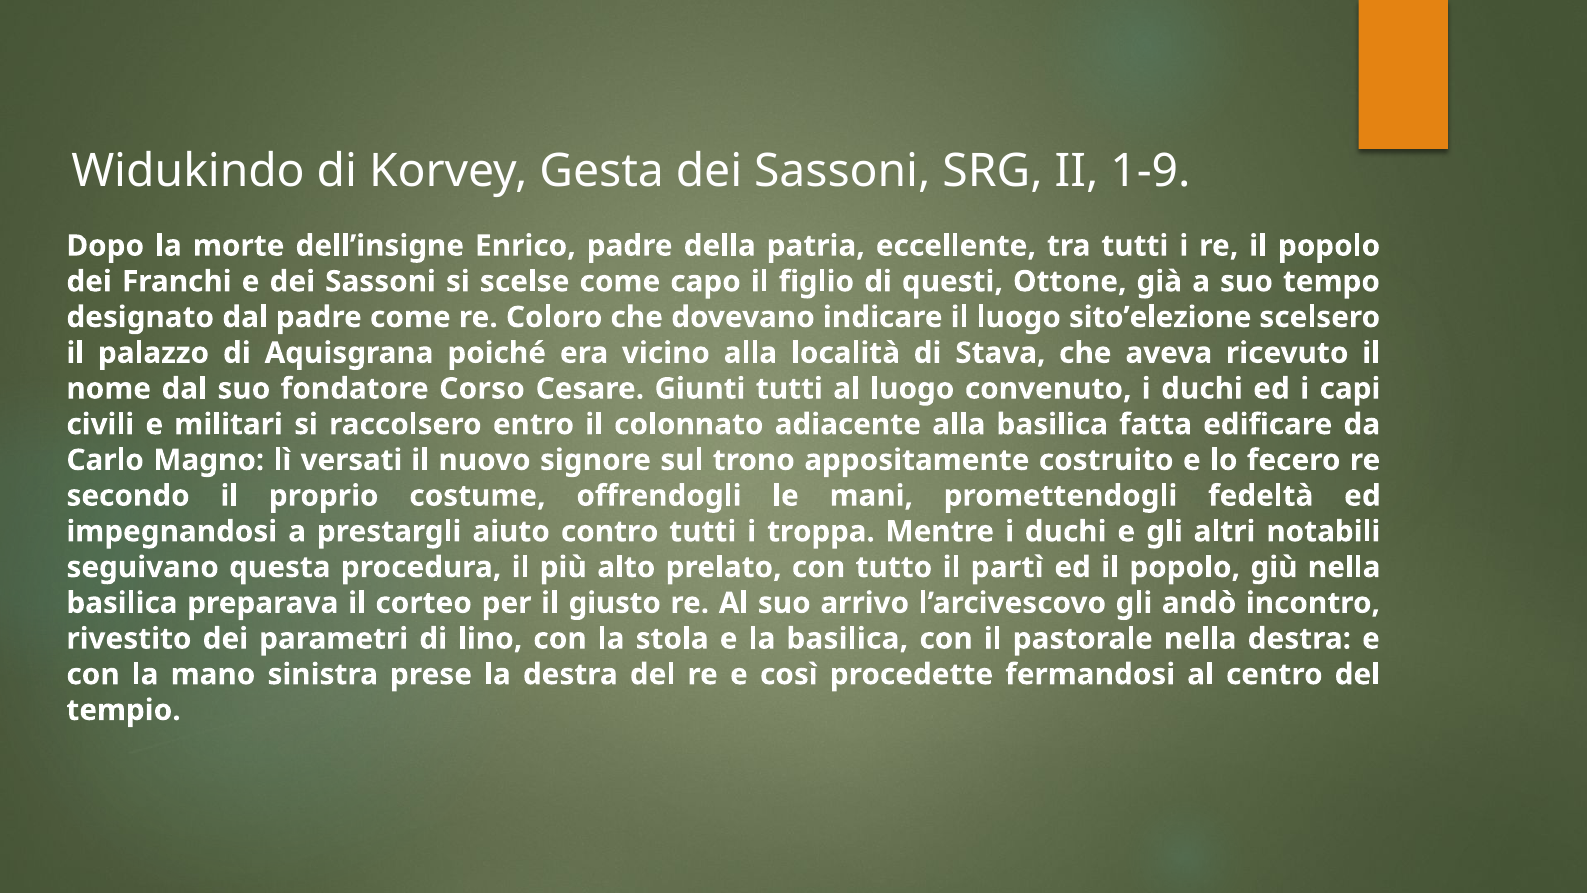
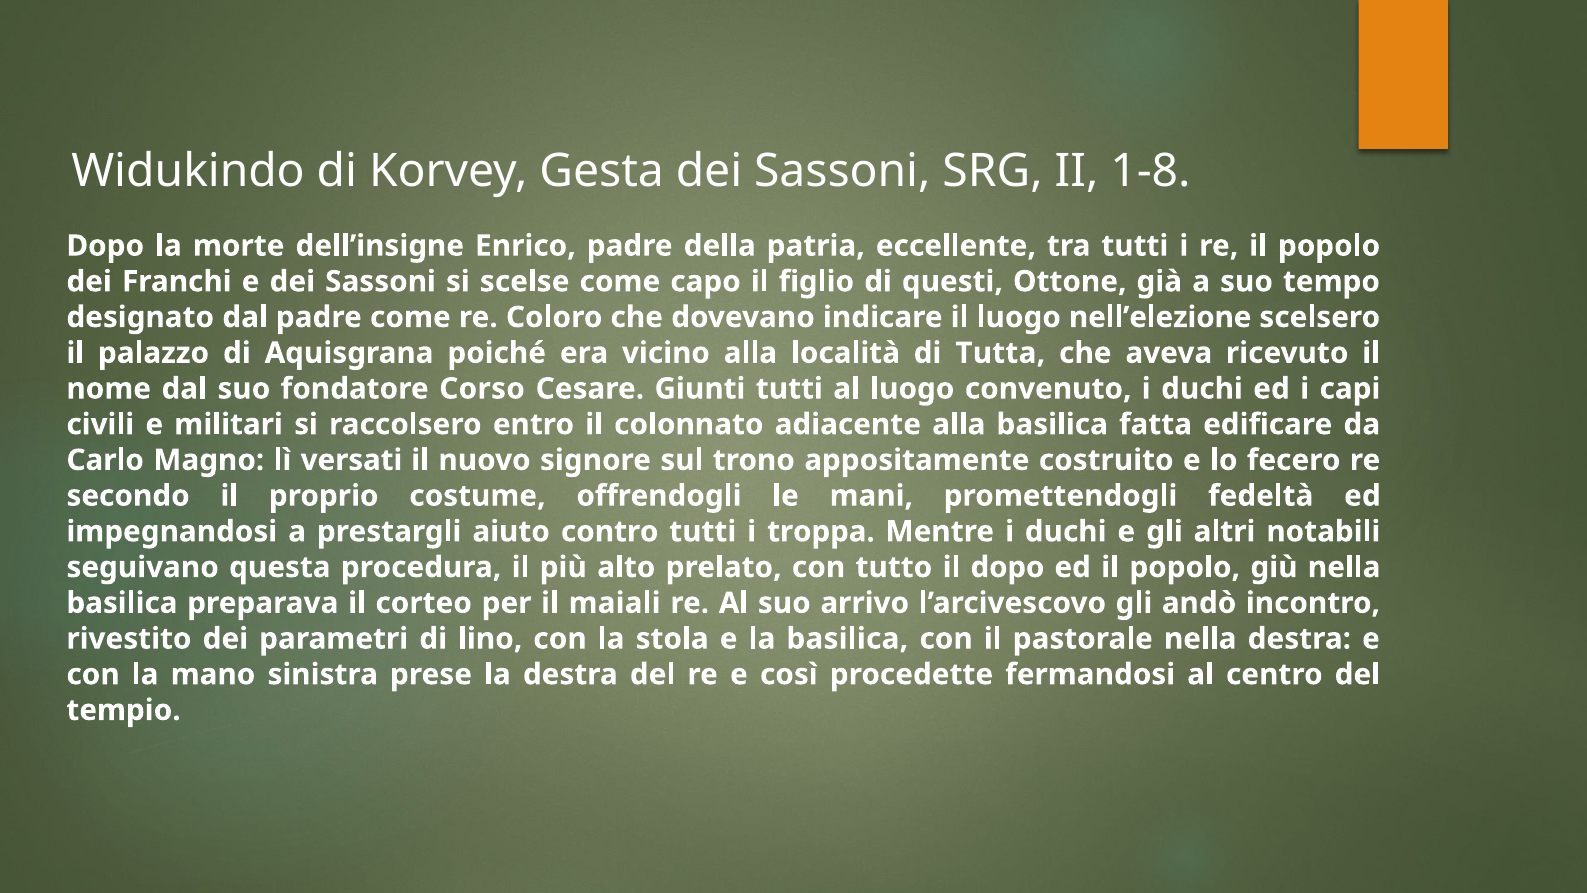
1-9: 1-9 -> 1-8 (1150, 171)
sito’elezione: sito’elezione -> nell’elezione (1160, 317)
Stava: Stava -> Tutta (1000, 353)
il partì: partì -> dopo (1007, 567)
giusto: giusto -> maiali (615, 603)
